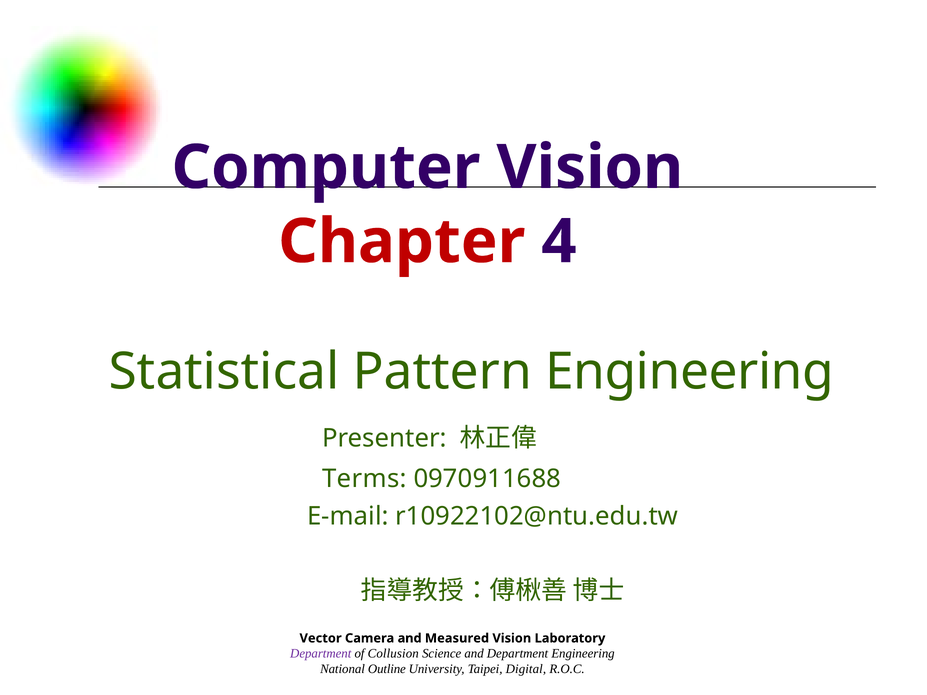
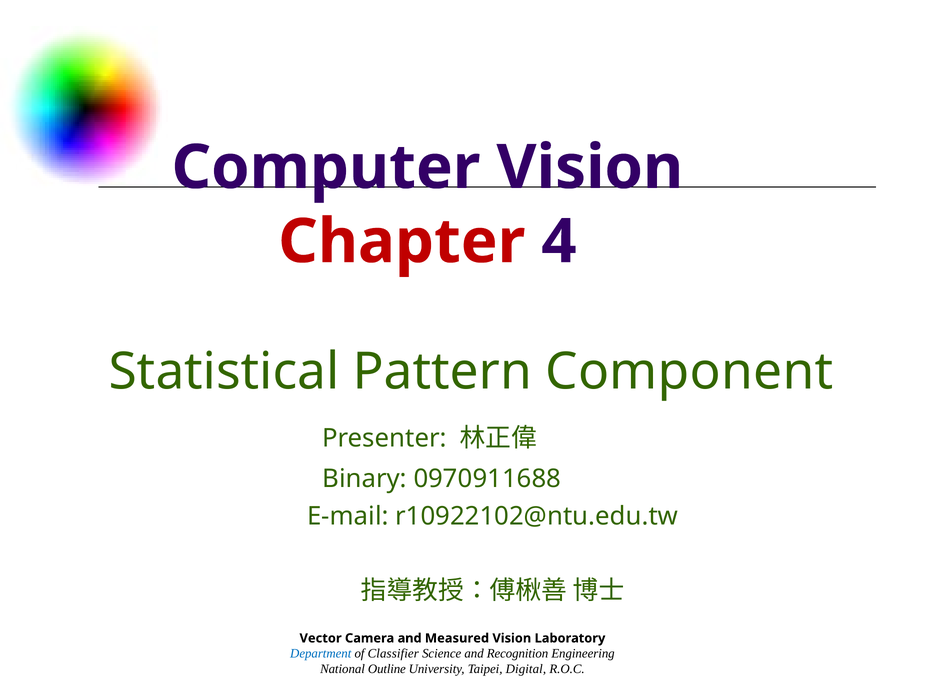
Pattern Engineering: Engineering -> Component (689, 372)
Terms: Terms -> Binary (365, 479)
Department colour: purple -> blue (321, 654)
Collusion: Collusion -> Classifier (393, 654)
and Department: Department -> Recognition (518, 654)
